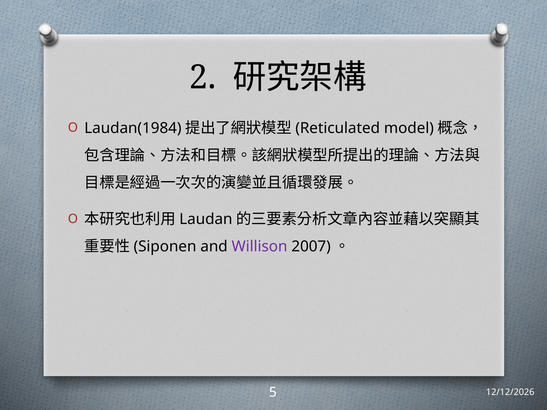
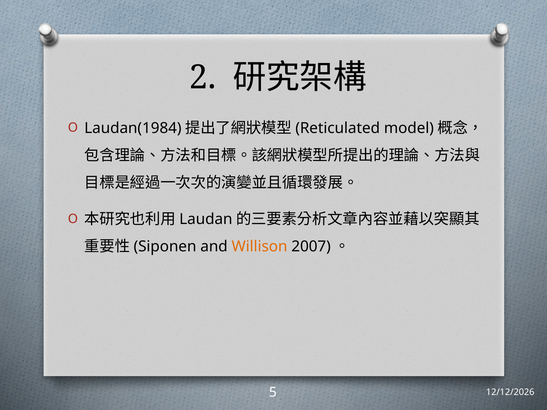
Willison colour: purple -> orange (260, 247)
